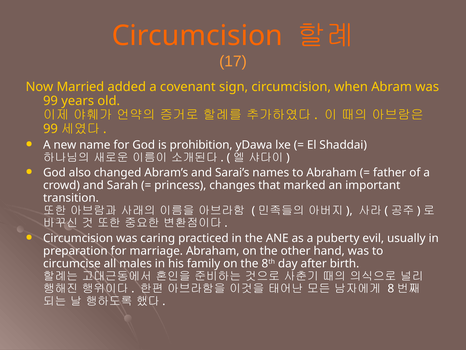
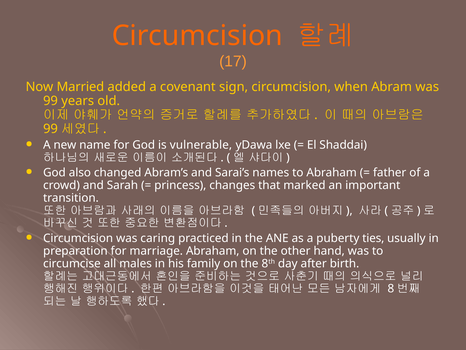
prohibition: prohibition -> vulnerable (201, 145)
evil: evil -> ties (373, 238)
